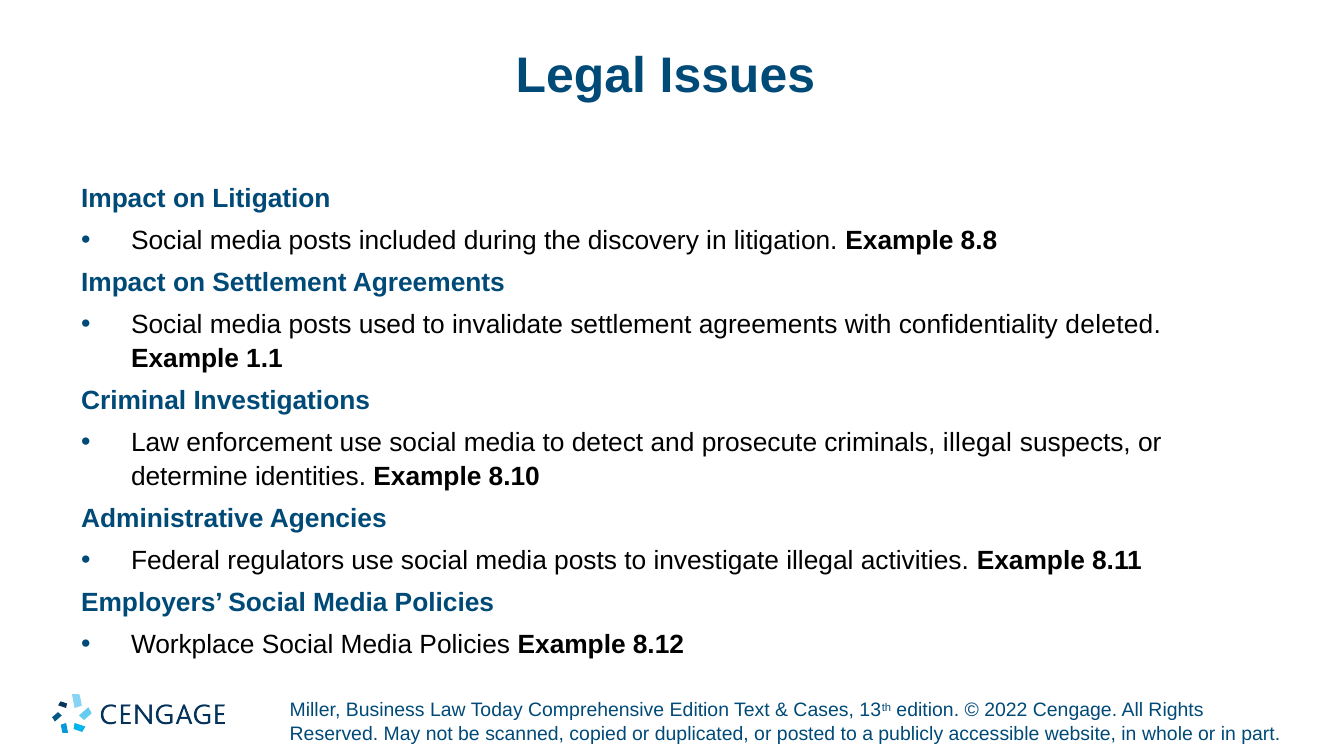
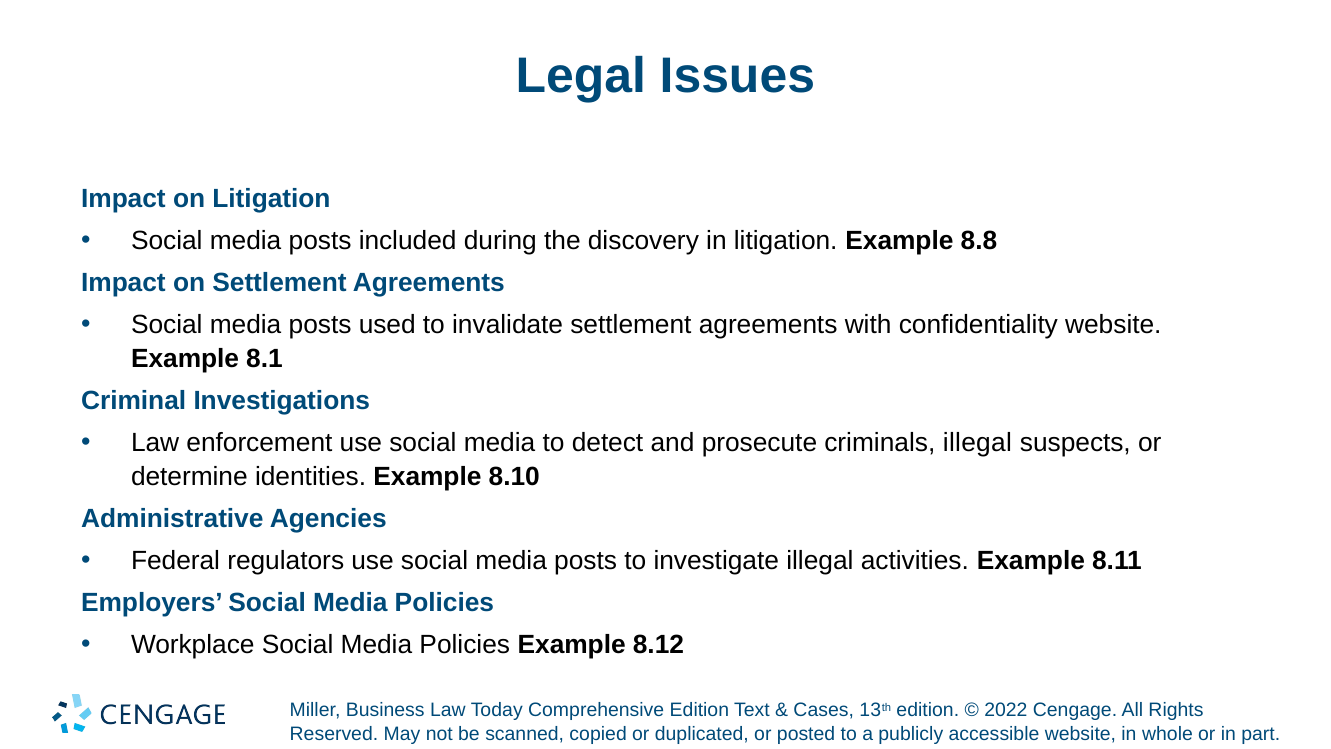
confidentiality deleted: deleted -> website (1113, 325)
1.1: 1.1 -> 8.1 (265, 359)
